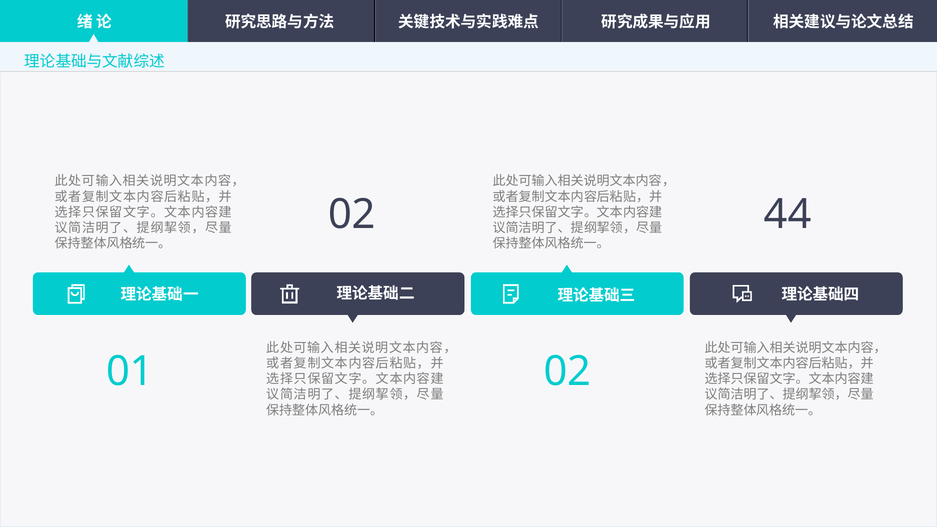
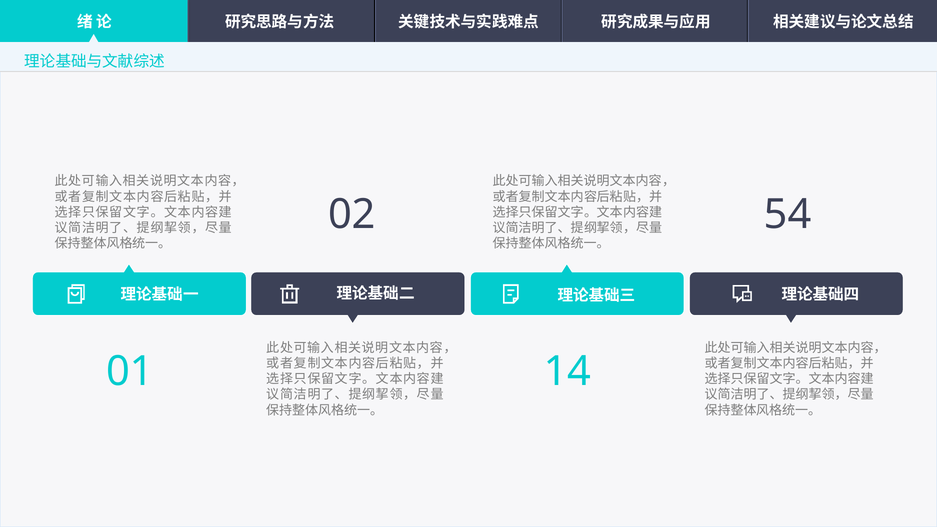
44: 44 -> 54 (788, 214)
01 02: 02 -> 14 (568, 371)
